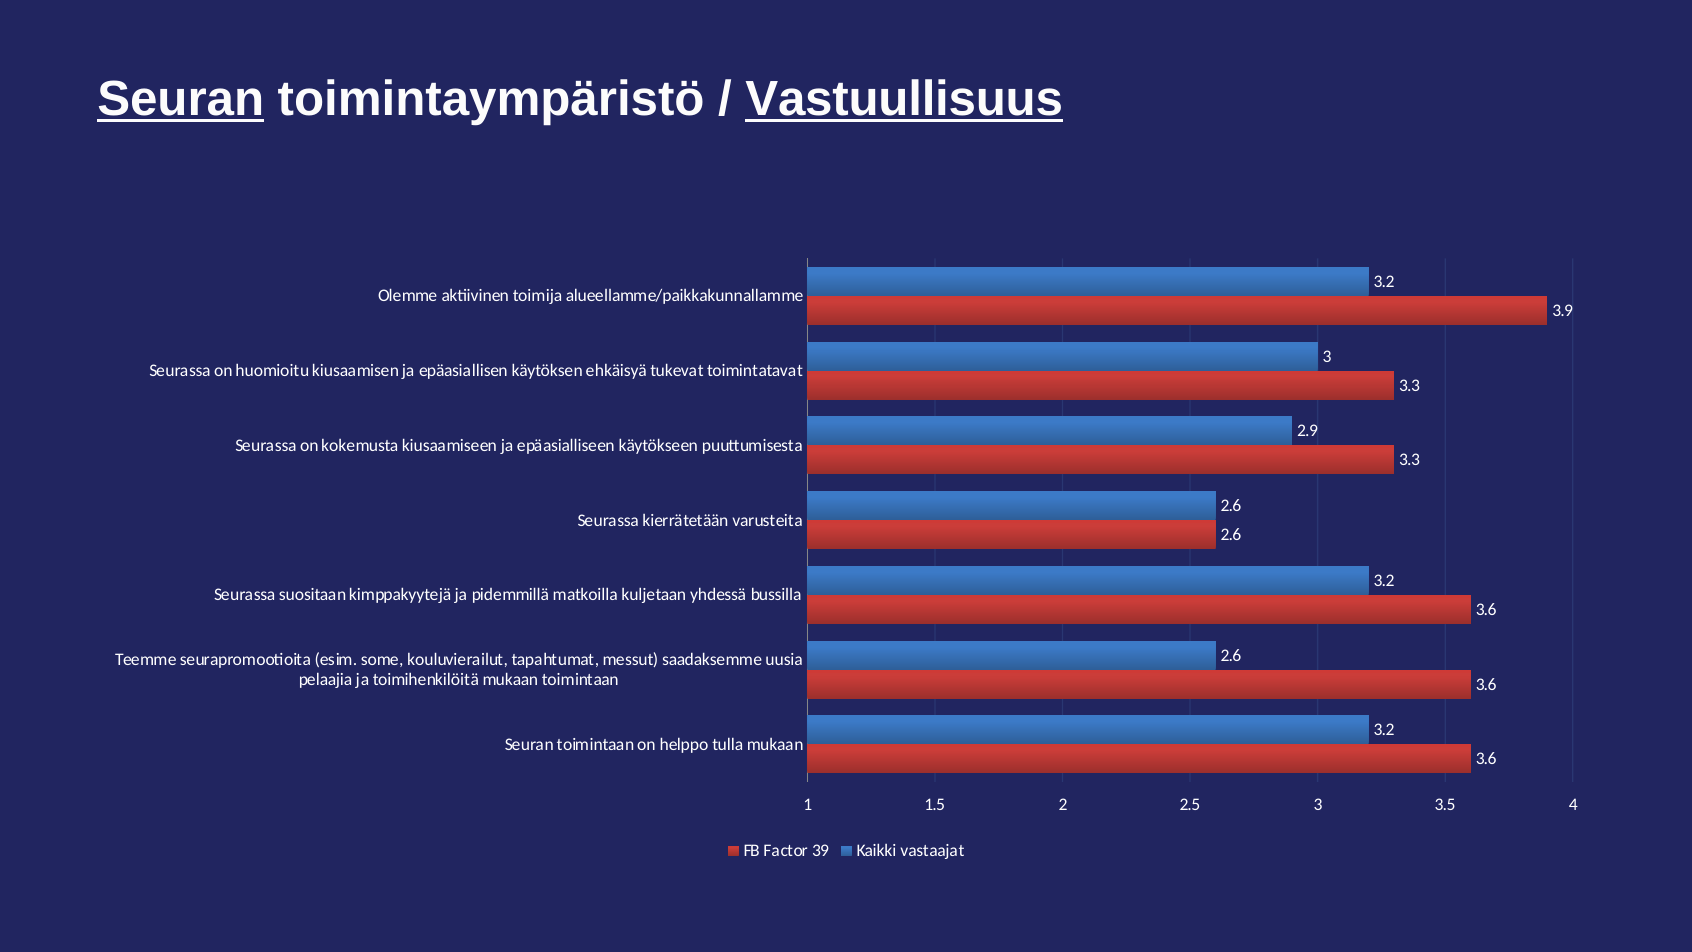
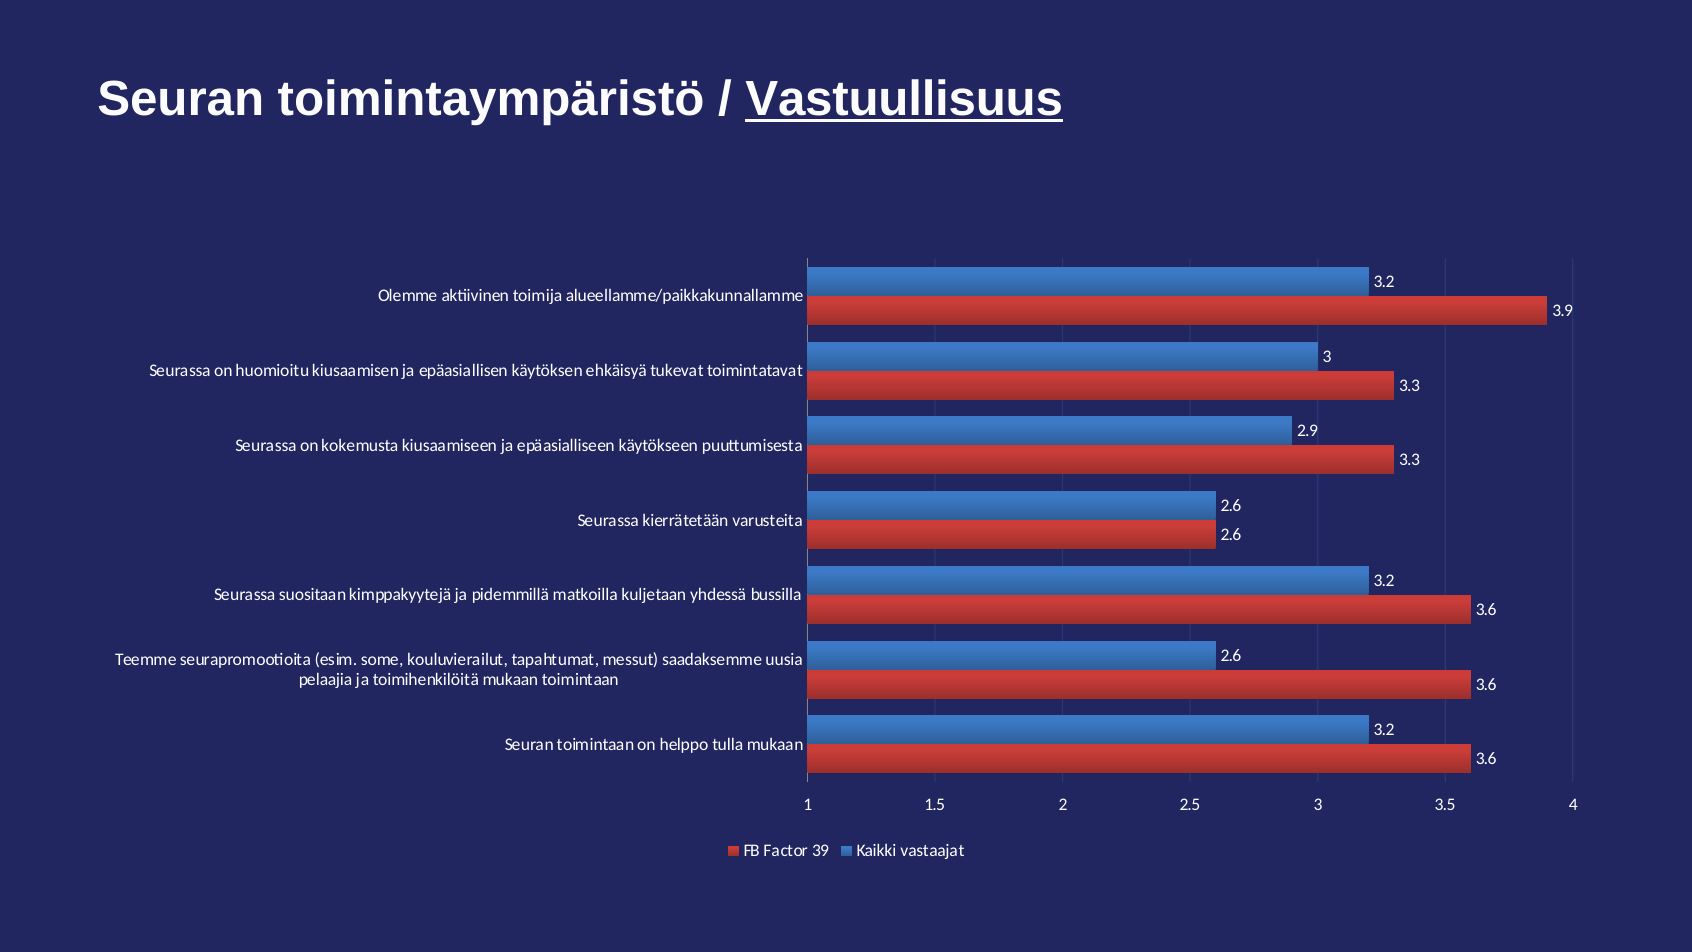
Seuran underline: present -> none (181, 100)
